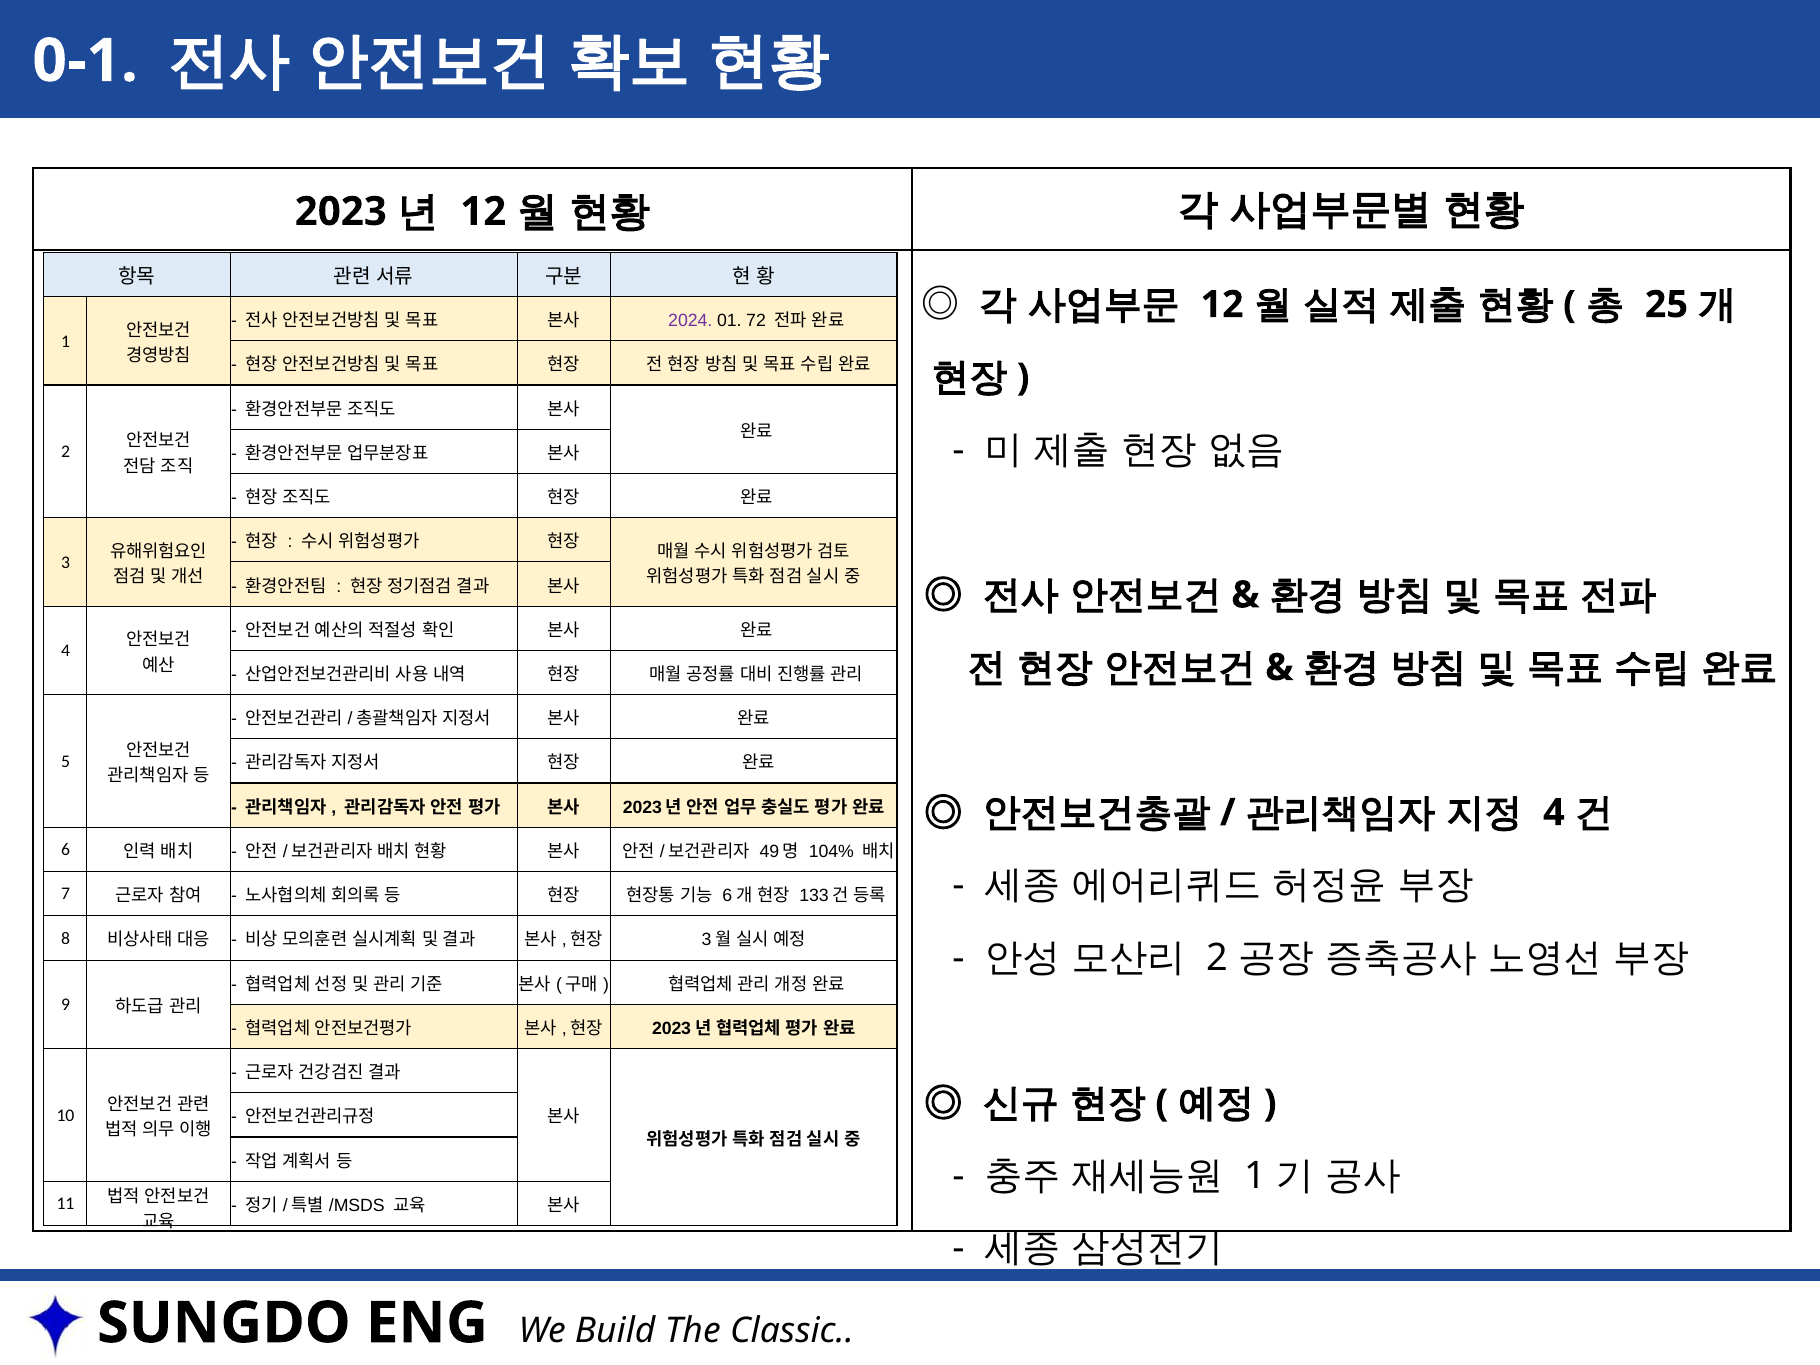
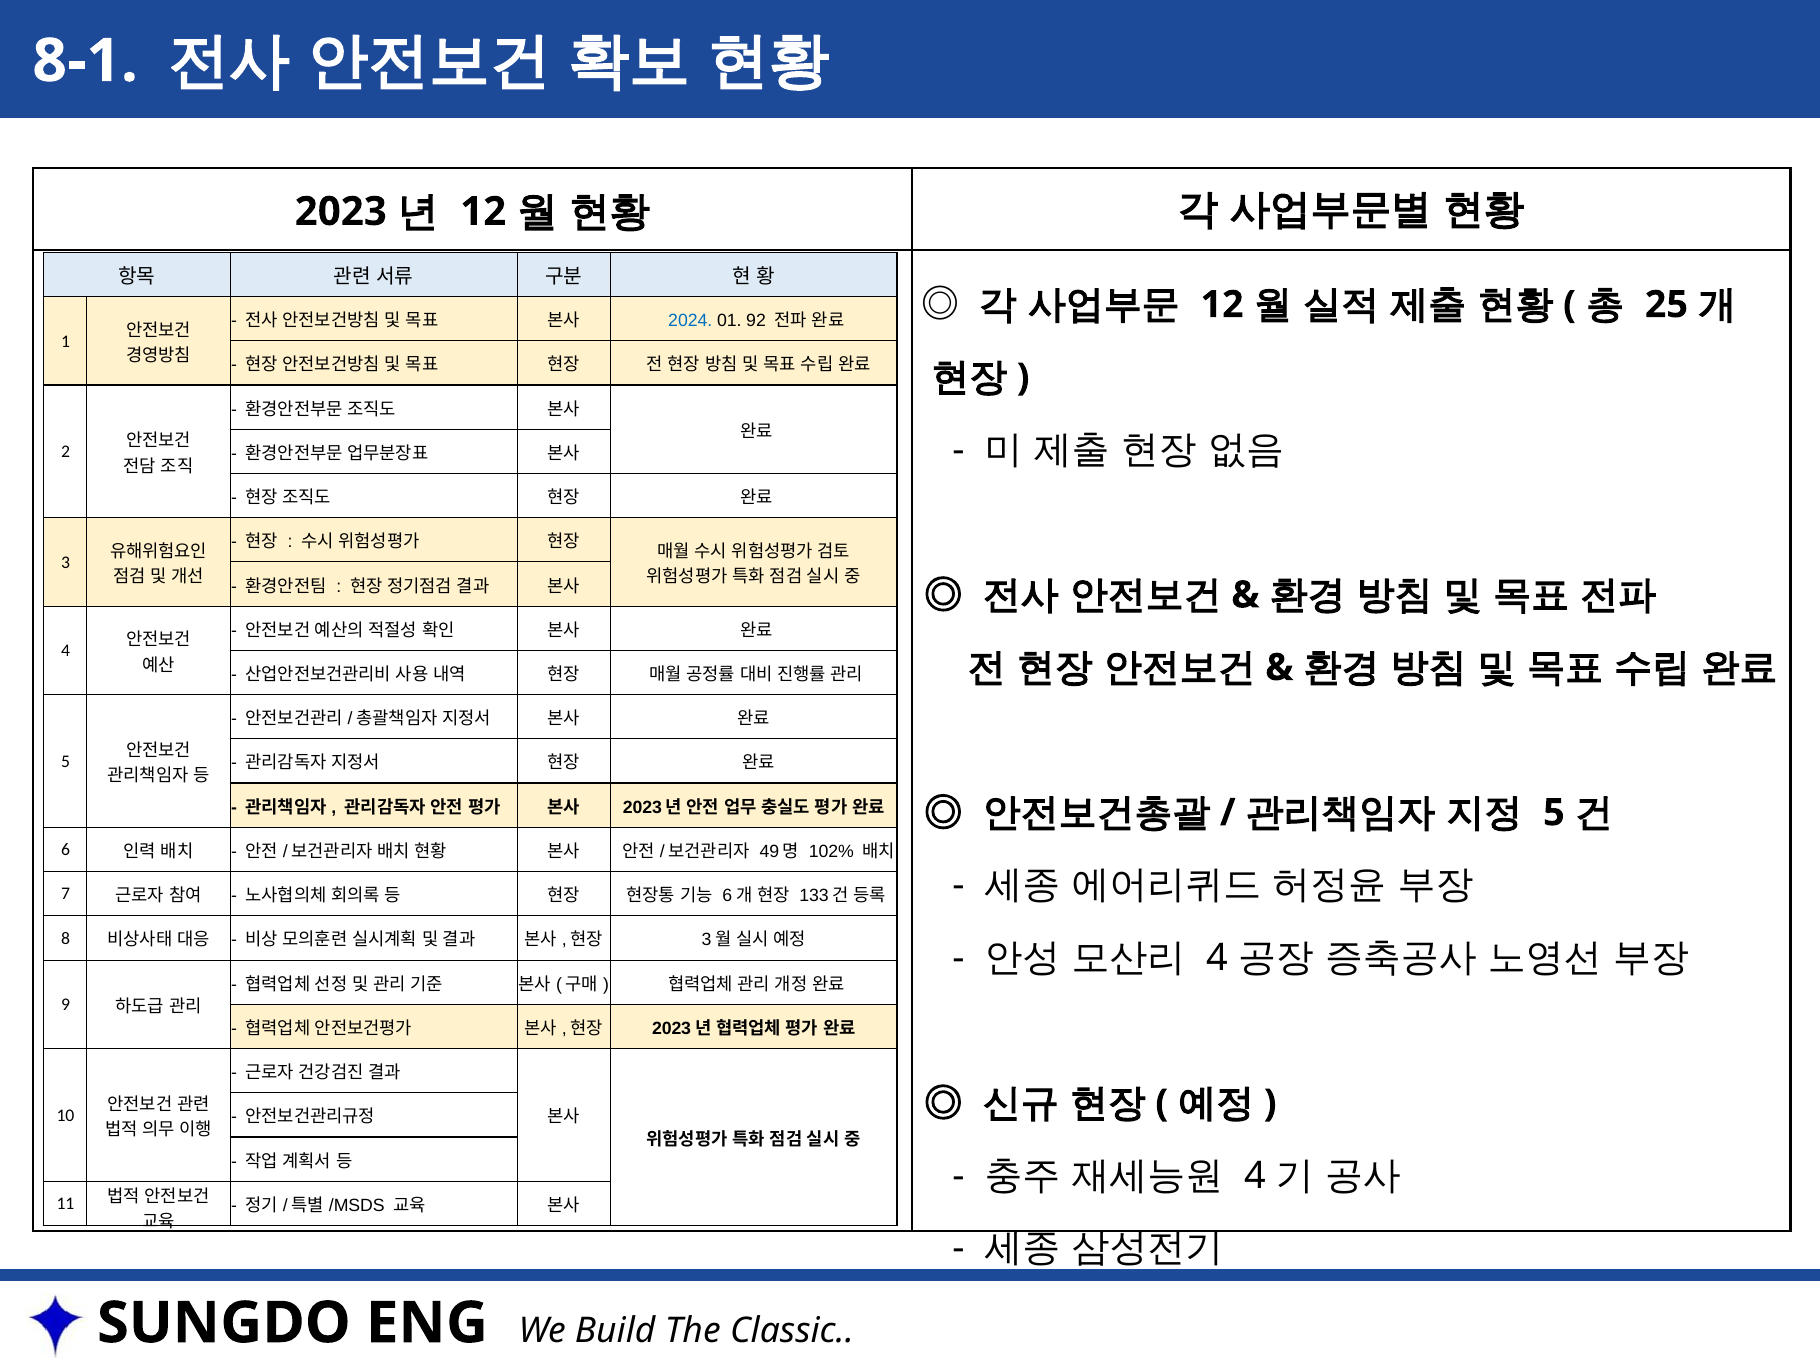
0-1: 0-1 -> 8-1 (85, 61)
2024 colour: purple -> blue (690, 321)
72: 72 -> 92 (756, 321)
4: 4 -> 5 (1554, 813)
104%: 104% -> 102% (831, 851)
2: 2 -> 4 (1217, 958)
1: 1 -> 4 (1255, 1176)
